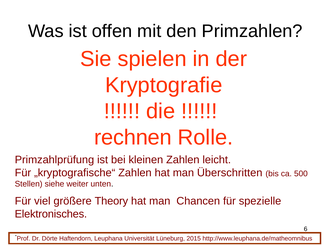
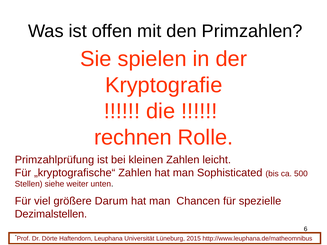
Überschritten: Überschritten -> Sophisticated (230, 173)
Theory: Theory -> Darum (111, 201)
Elektronisches: Elektronisches -> Dezimalstellen (51, 214)
